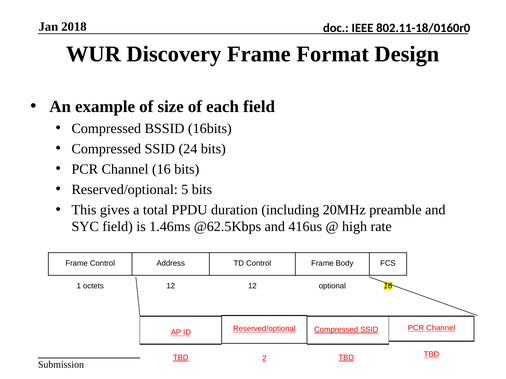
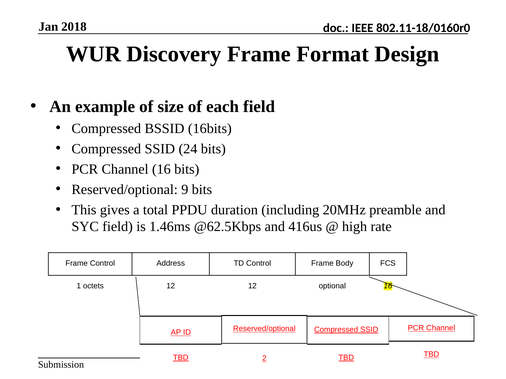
5: 5 -> 9 (185, 190)
